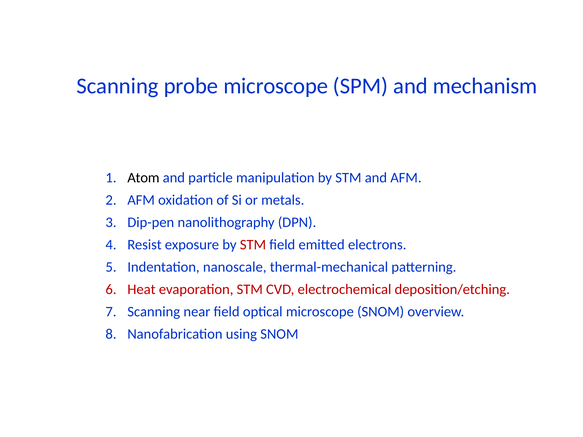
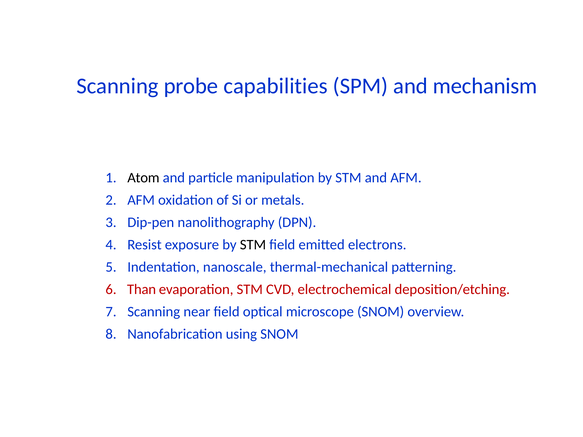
probe microscope: microscope -> capabilities (276, 86)
STM colour: red -> black (253, 245)
Heat: Heat -> Than (142, 290)
